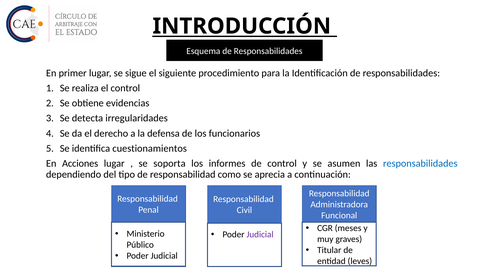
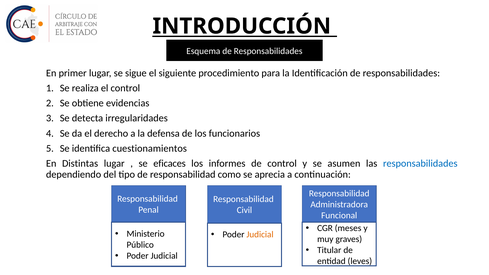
Acciones: Acciones -> Distintas (80, 164)
soporta: soporta -> eficaces (170, 164)
Judicial colour: purple -> orange (260, 235)
